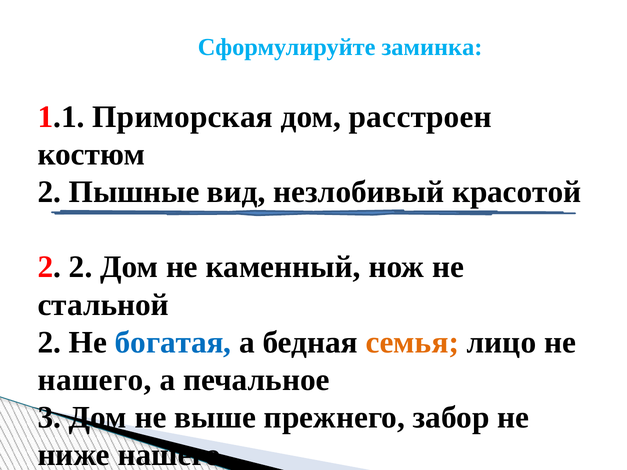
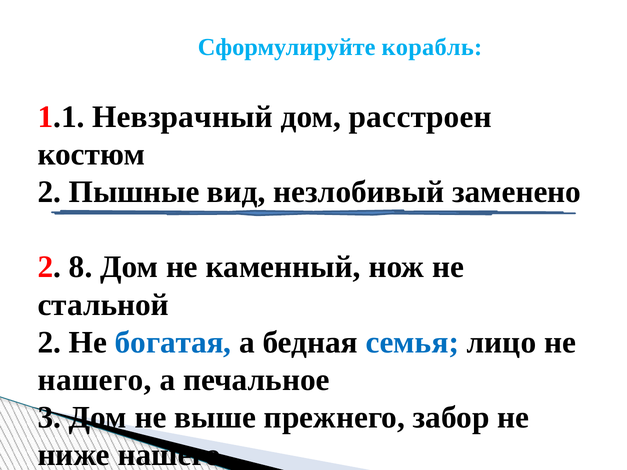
заминка: заминка -> корабль (432, 47)
Приморская: Приморская -> Невзрачный (183, 117)
красотой: красотой -> заменено (517, 192)
2 2: 2 -> 8 (81, 267)
семья colour: orange -> blue (412, 342)
